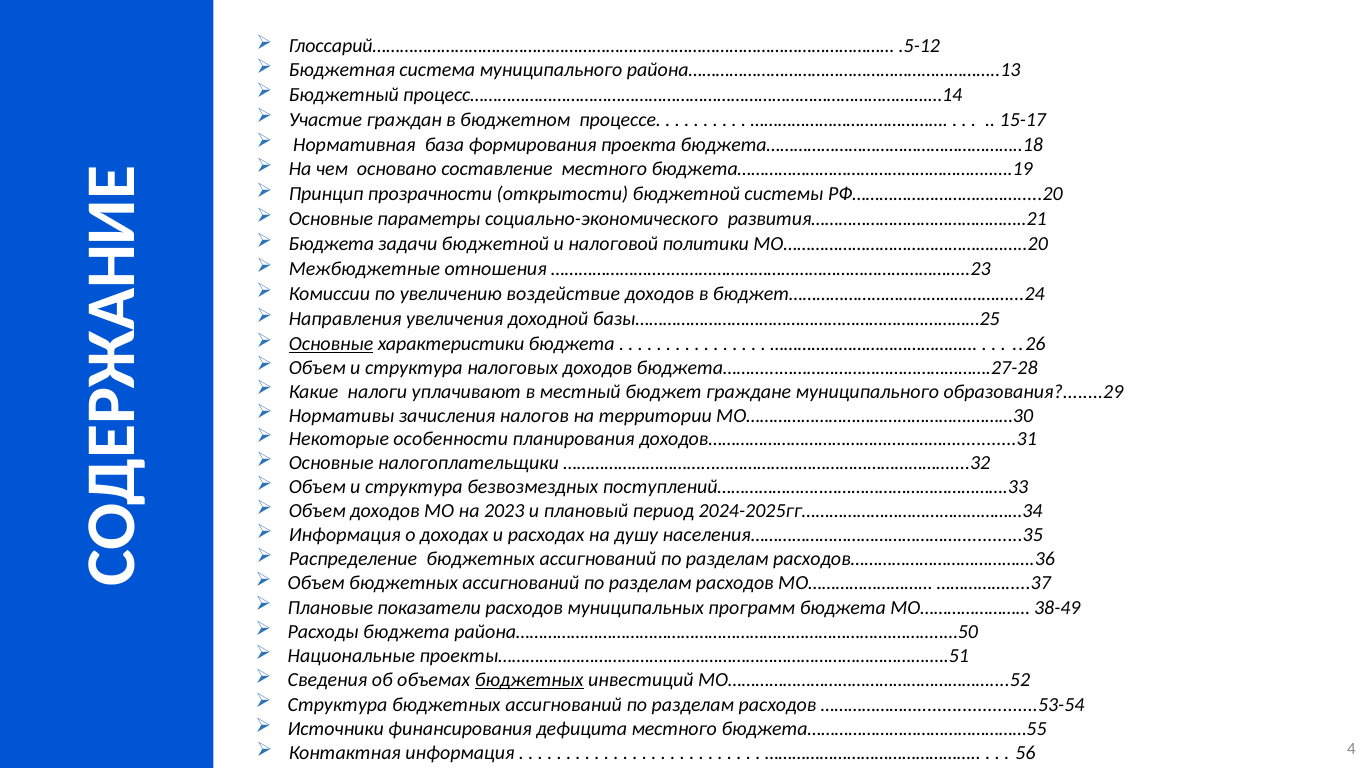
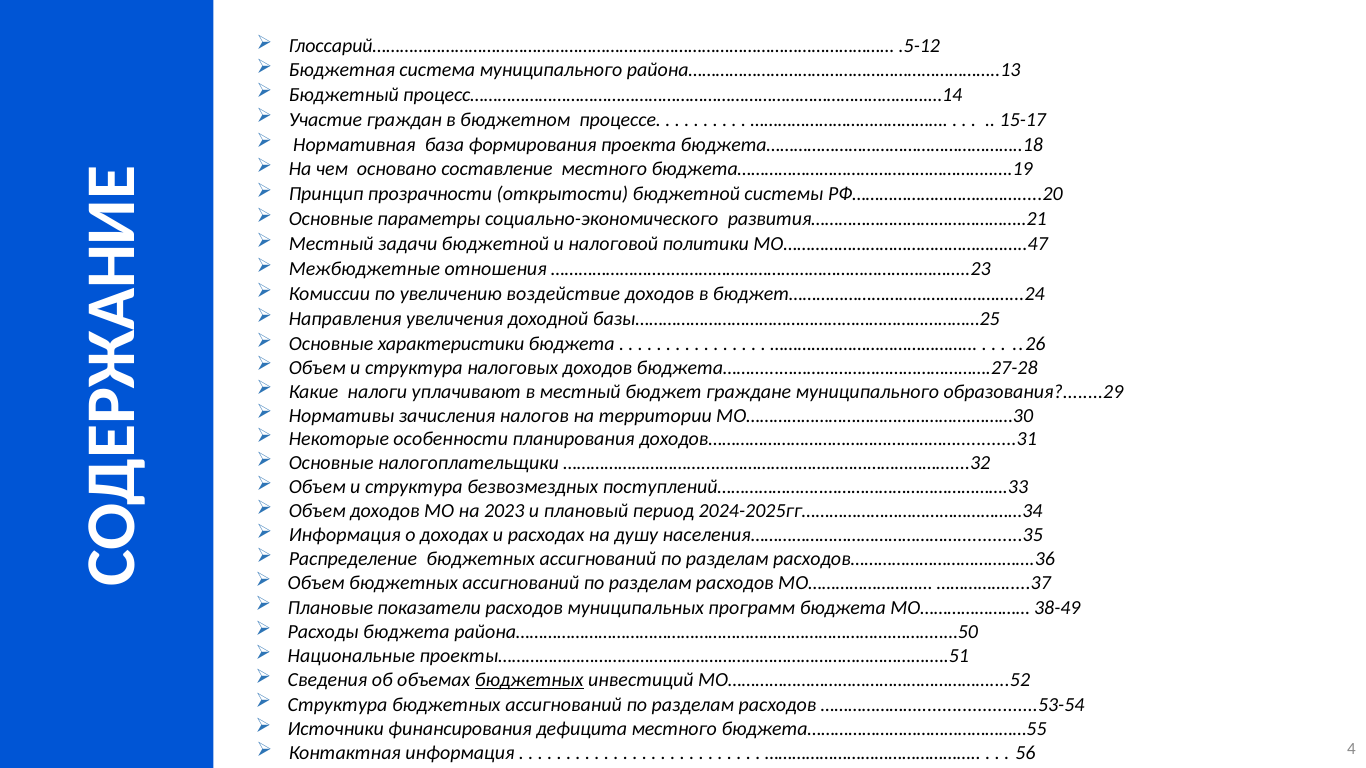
Бюджета: Бюджета -> Местный (331, 244)
МО……………………………………………..20: МО……………………………………………..20 -> МО……………………………………………..47 (901, 244)
Основные underline: present -> none (331, 344)
